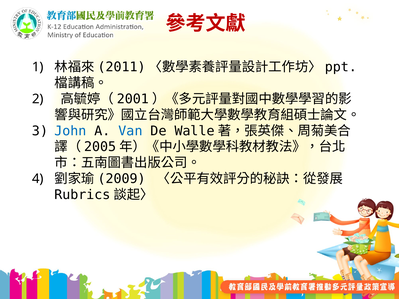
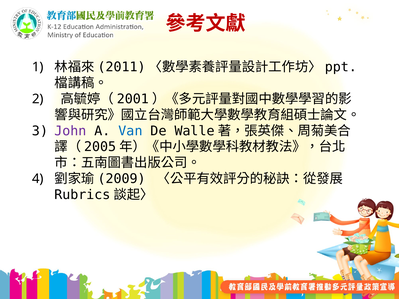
John colour: blue -> purple (70, 131)
